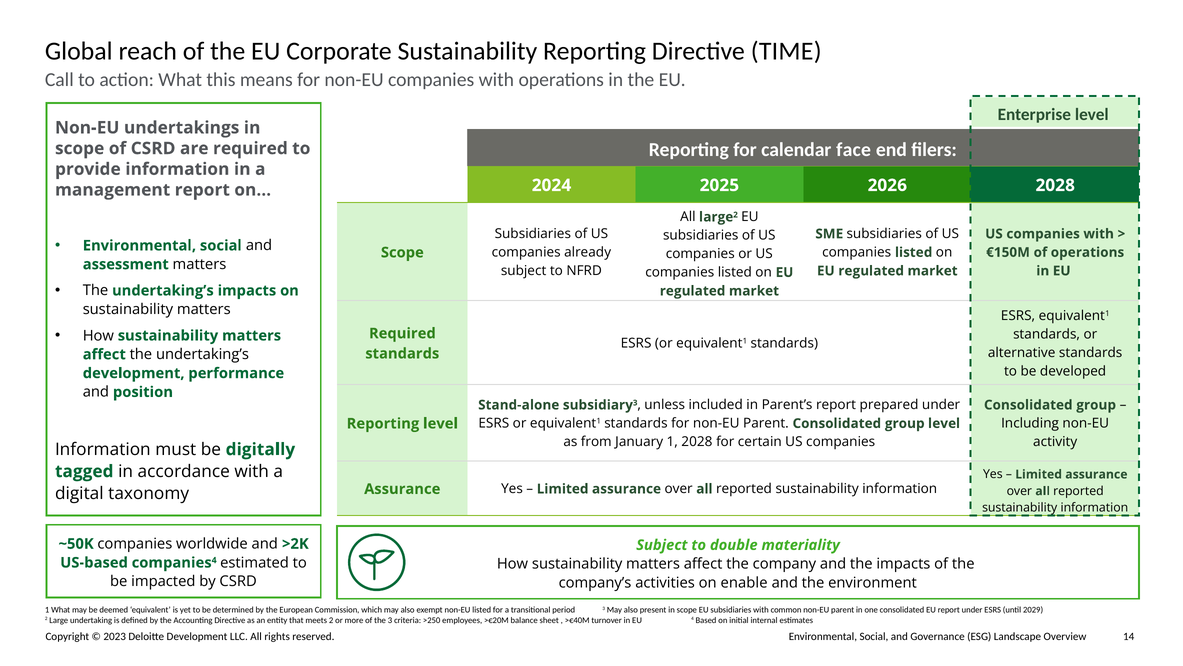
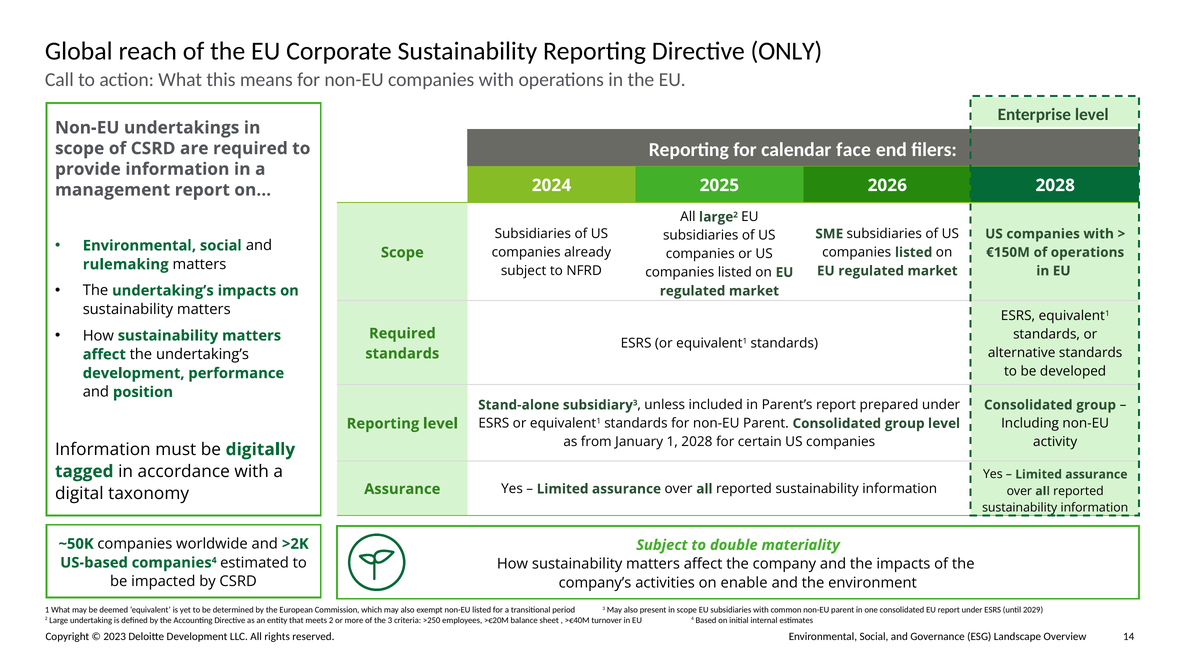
TIME: TIME -> ONLY (786, 51)
assessment: assessment -> rulemaking (126, 264)
